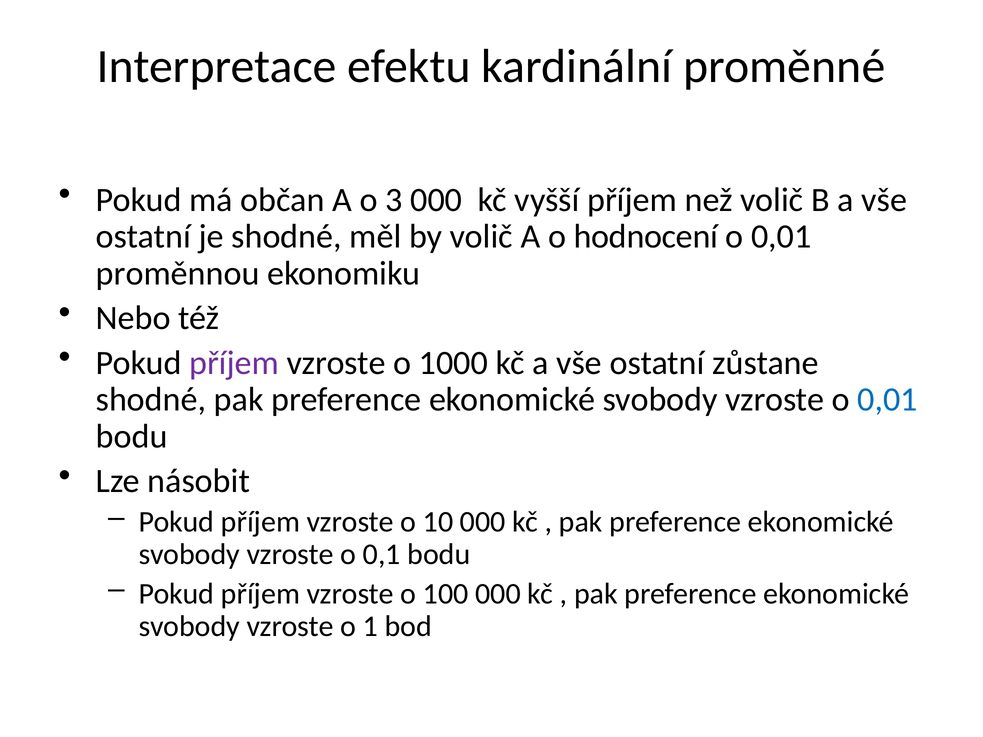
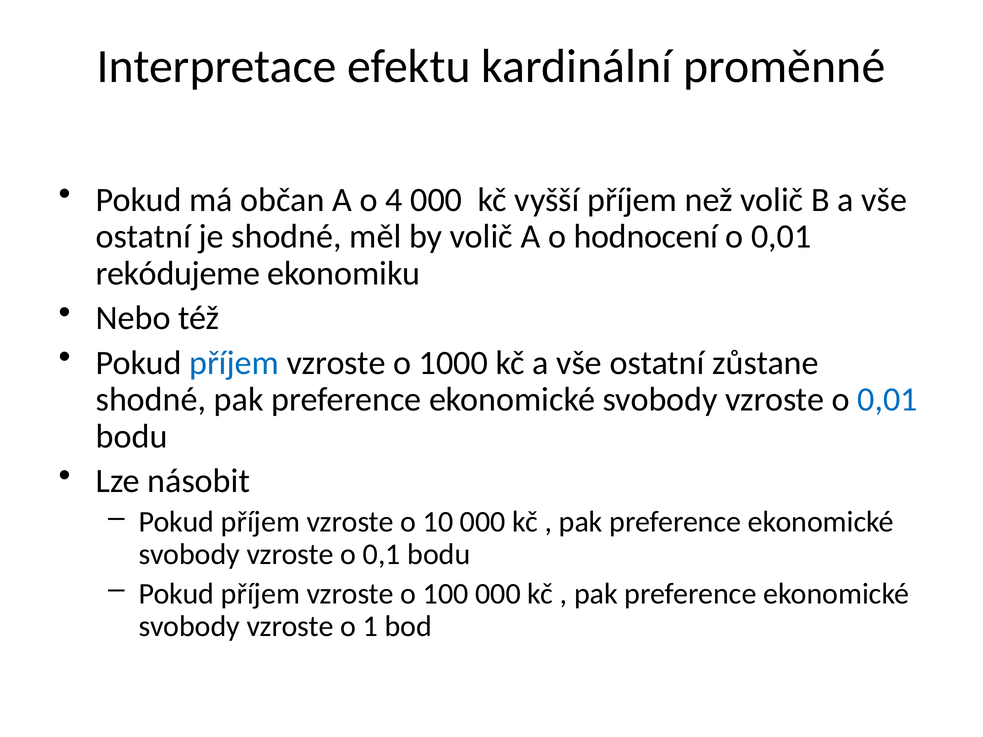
3: 3 -> 4 (394, 200)
proměnnou: proměnnou -> rekódujeme (178, 273)
příjem colour: purple -> blue (234, 363)
